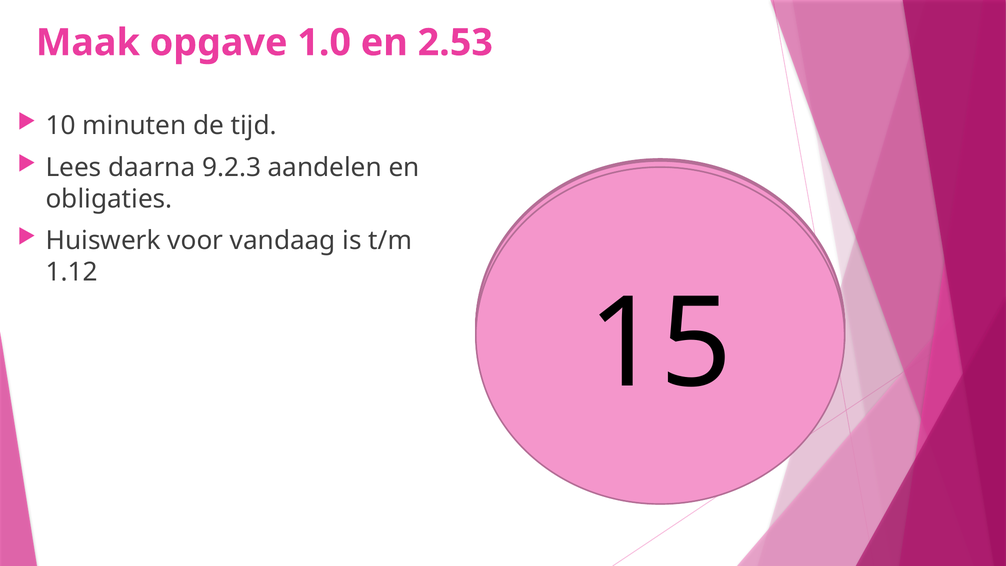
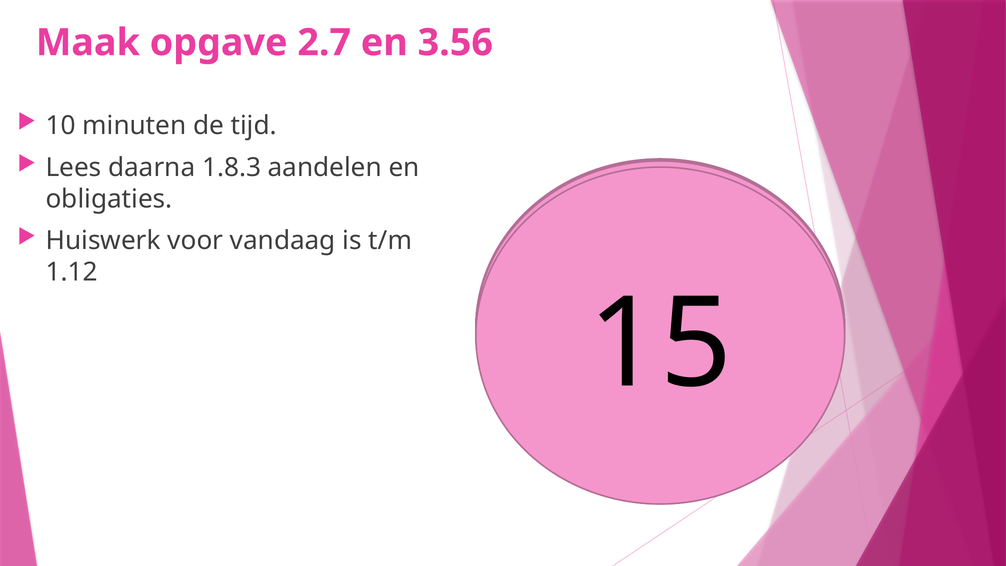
1.0: 1.0 -> 2.7 (324, 43)
2.53: 2.53 -> 3.56 (455, 43)
9.2.3: 9.2.3 -> 1.8.3 (232, 167)
